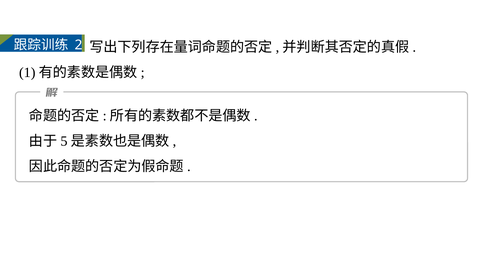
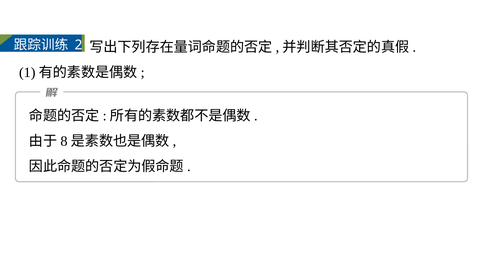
5: 5 -> 8 (64, 141)
